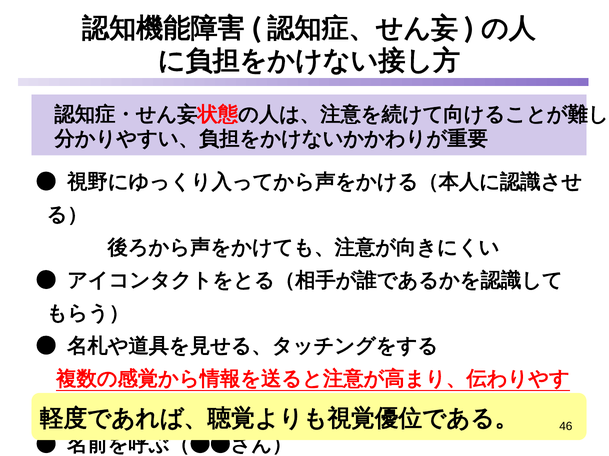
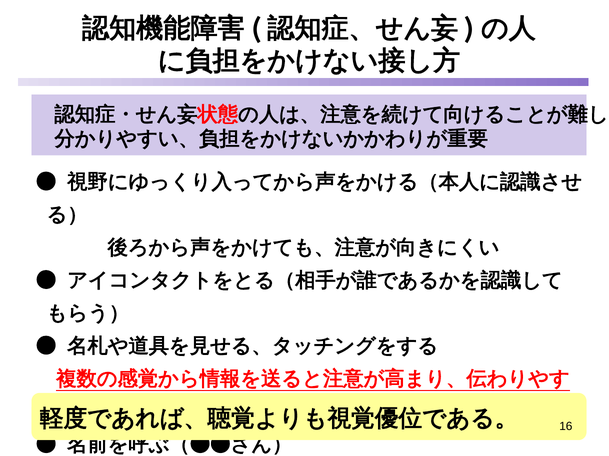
46: 46 -> 16 (566, 427)
